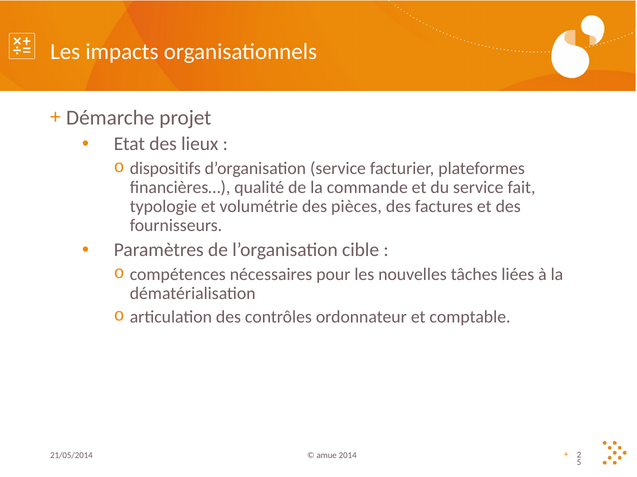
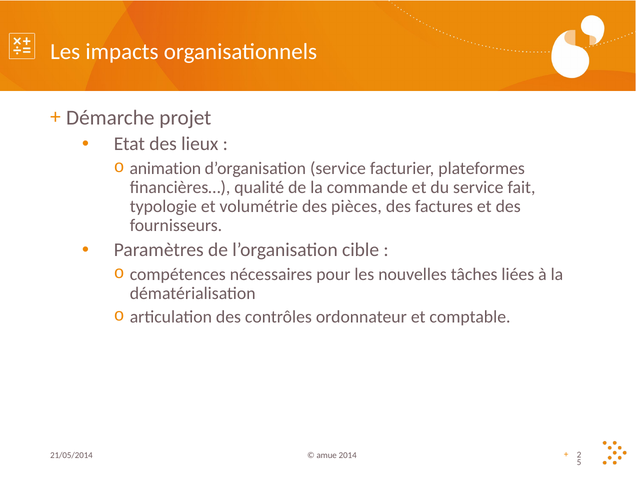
dispositifs: dispositifs -> animation (165, 169)
